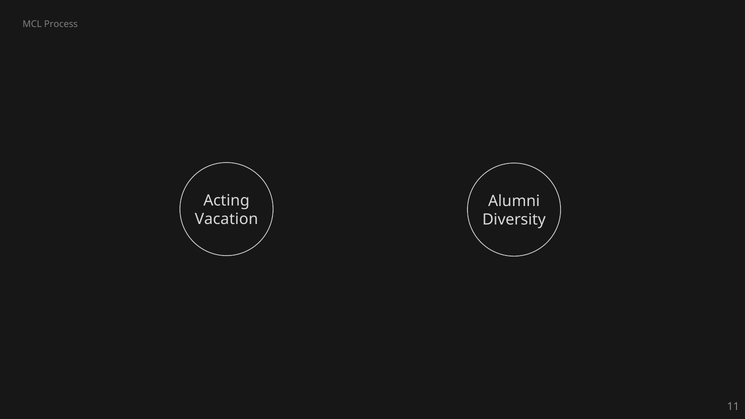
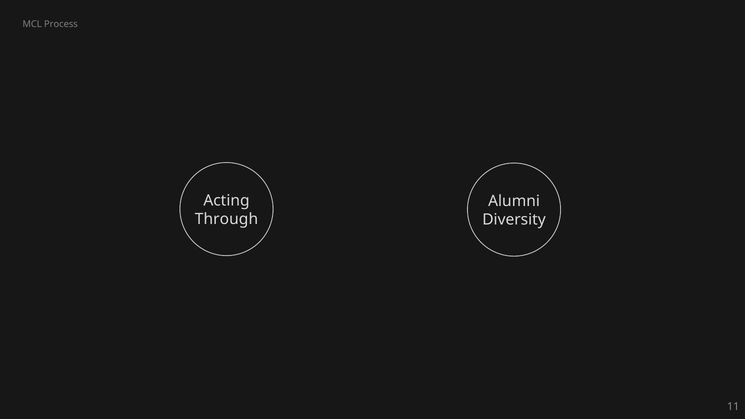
Vacation: Vacation -> Through (226, 219)
